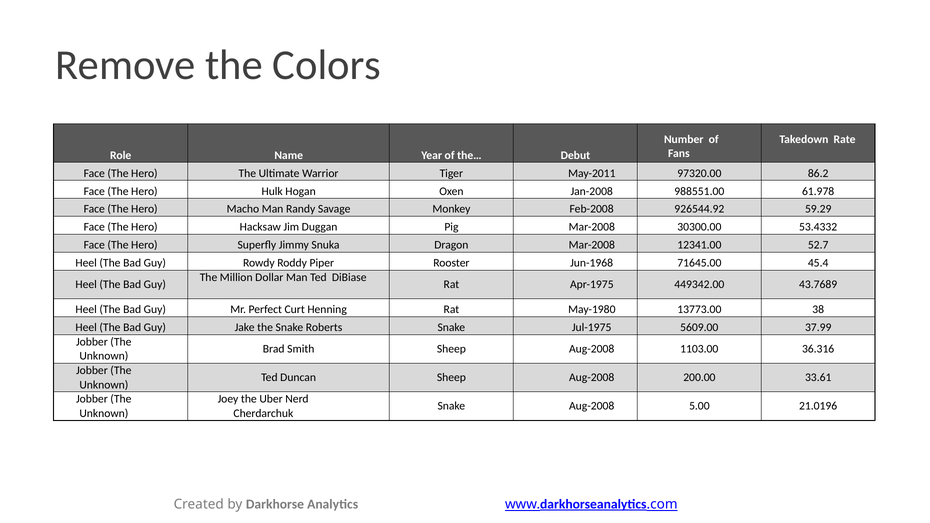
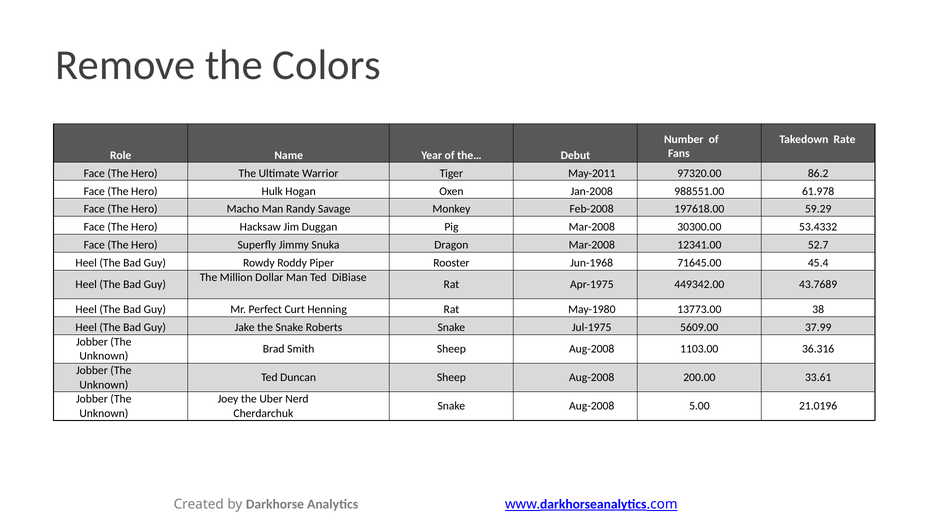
926544.92: 926544.92 -> 197618.00 (699, 209)
